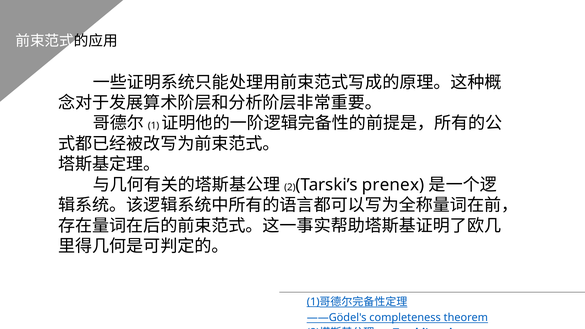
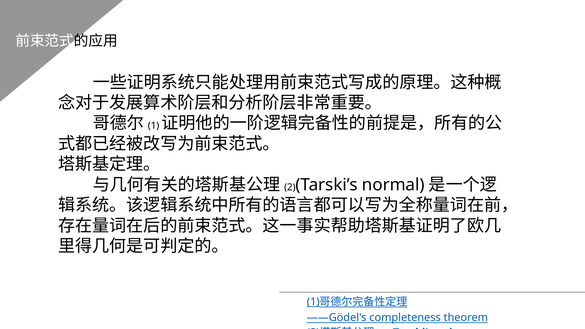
prenex: prenex -> normal (393, 185)
